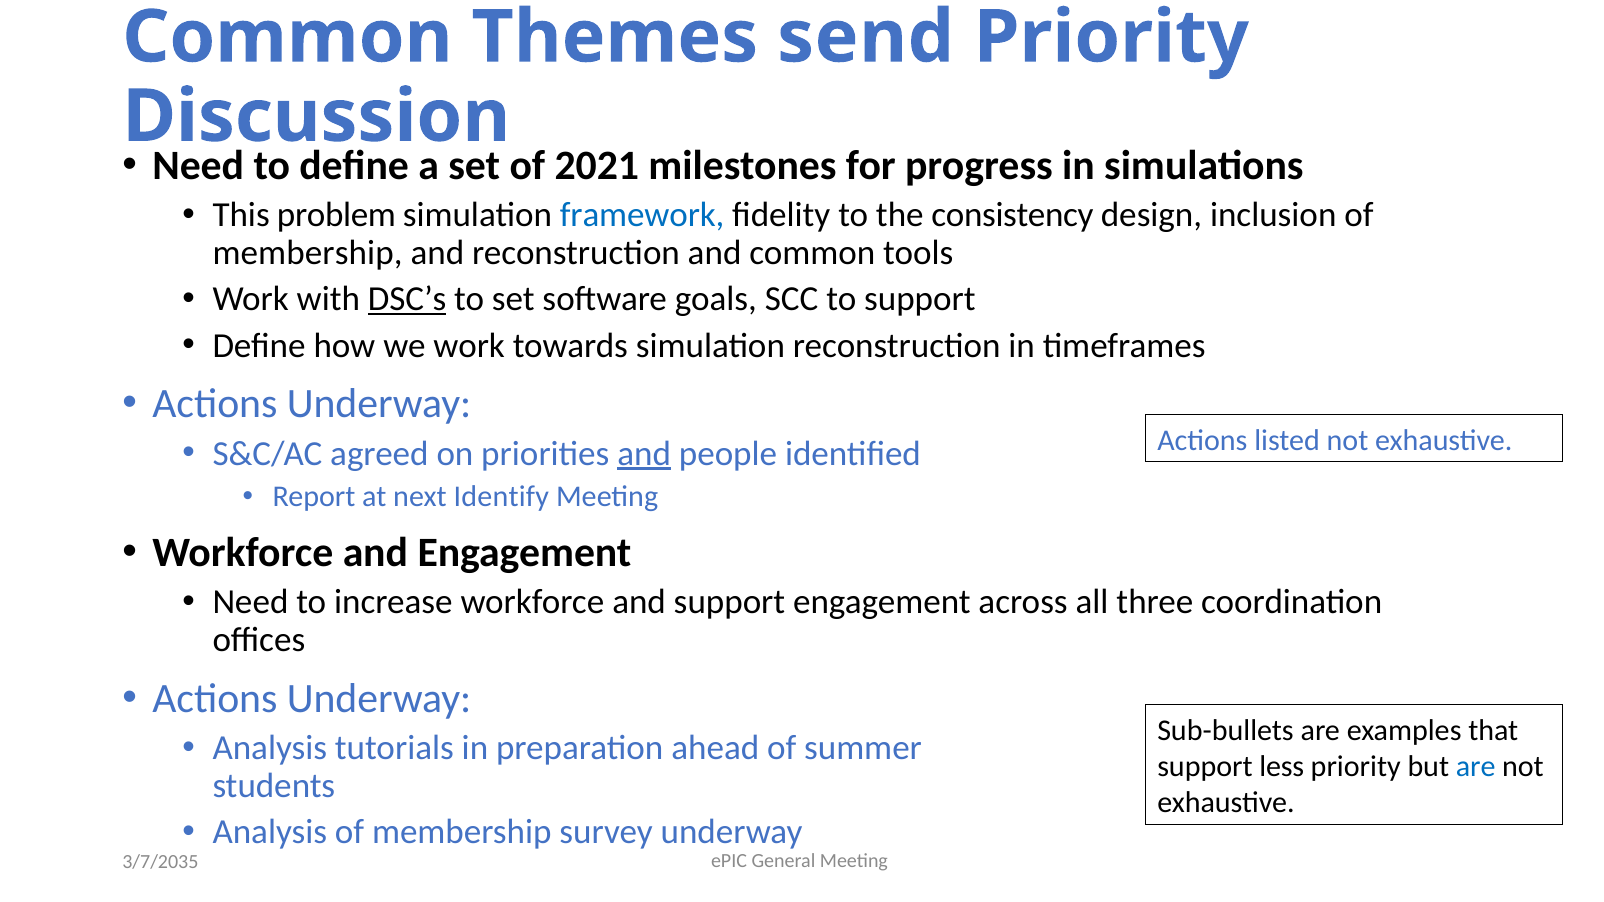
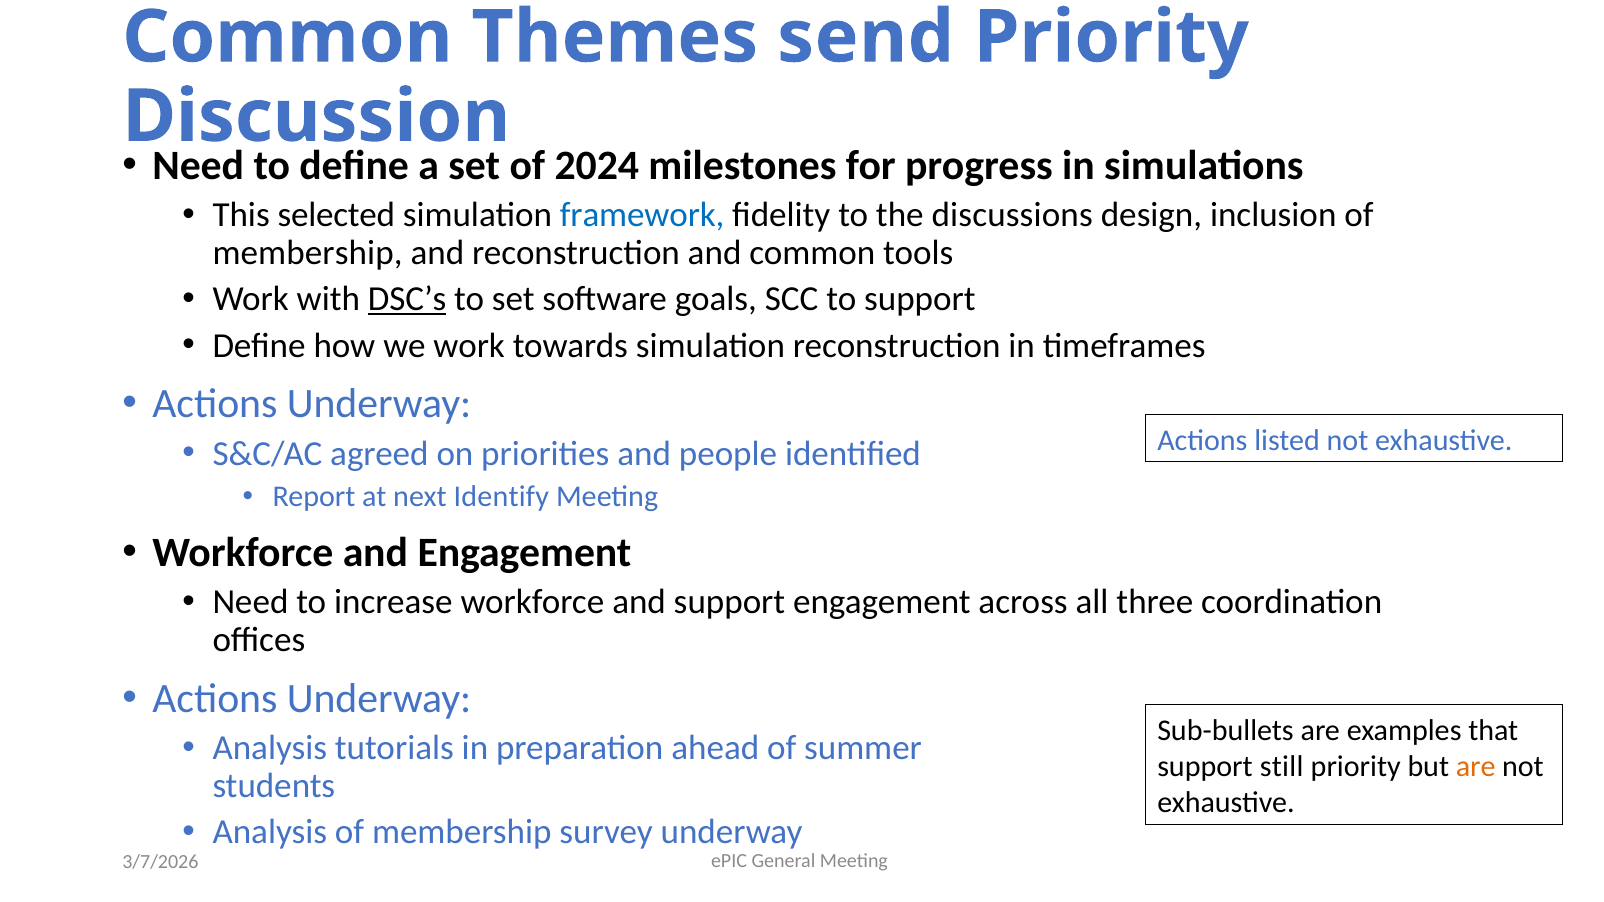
2021: 2021 -> 2024 (597, 165)
problem: problem -> selected (336, 215)
consistency: consistency -> discussions (1012, 215)
and underline: present -> none (644, 454)
less: less -> still (1282, 767)
are colour: blue -> orange (1476, 767)
3/7/2035: 3/7/2035 -> 3/7/2026 (160, 862)
